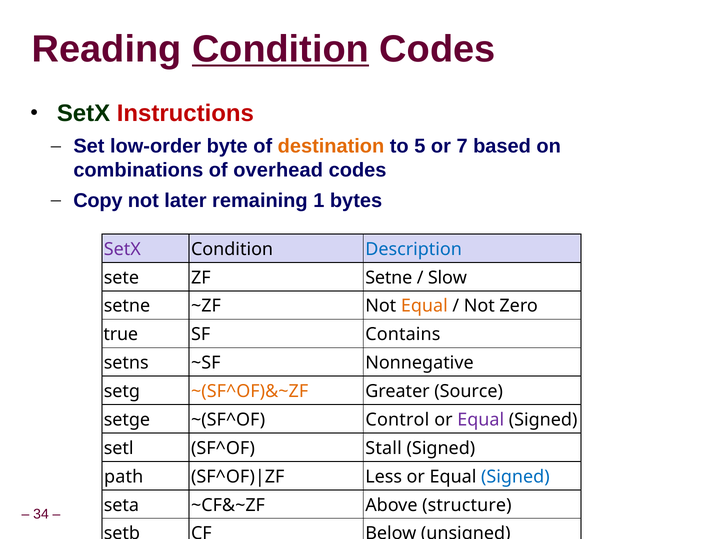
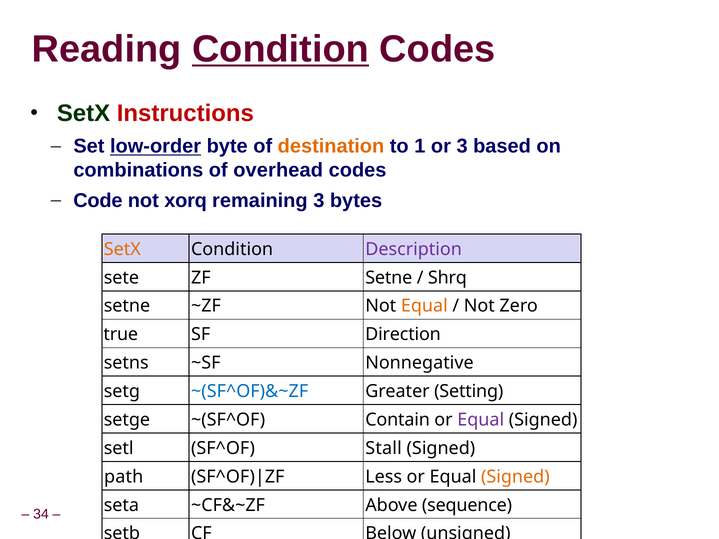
low-order underline: none -> present (156, 146)
5: 5 -> 1 (420, 146)
or 7: 7 -> 3 (462, 146)
Copy: Copy -> Code (98, 201)
later: later -> xorq (186, 201)
remaining 1: 1 -> 3 (319, 201)
SetX colour: purple -> orange (122, 249)
Description colour: blue -> purple (414, 249)
Slow: Slow -> Shrq (447, 278)
Contains: Contains -> Direction (403, 335)
~(SF^OF)&~ZF colour: orange -> blue (250, 392)
Source: Source -> Setting (469, 392)
Control: Control -> Contain (398, 420)
Signed colour: blue -> orange (515, 477)
structure: structure -> sequence (467, 505)
